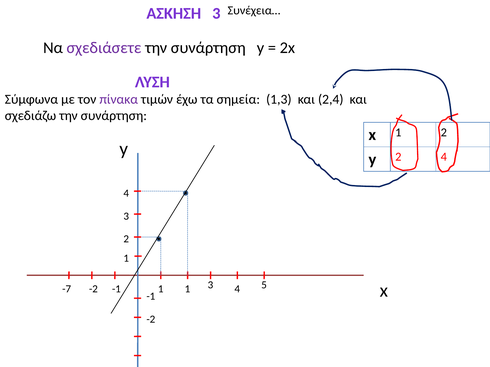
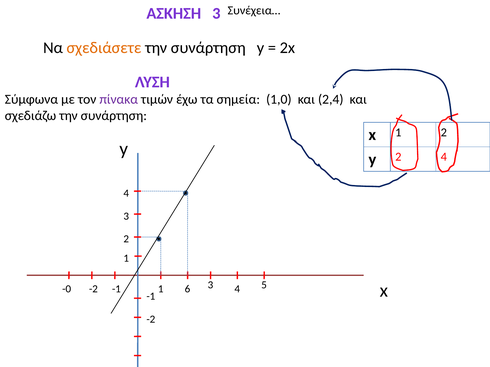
σχεδιάσετε colour: purple -> orange (104, 48)
1,3: 1,3 -> 1,0 (279, 100)
-7: -7 -> -0 (67, 289)
1 1: 1 -> 6 (187, 289)
